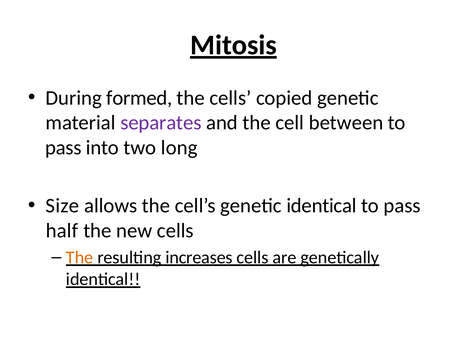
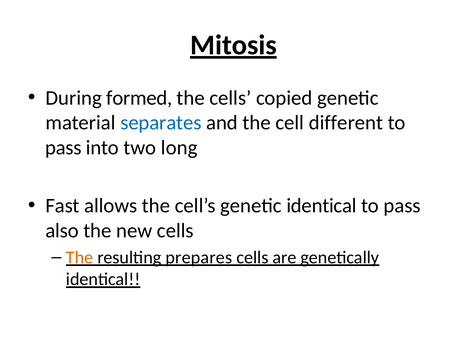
separates colour: purple -> blue (161, 123)
between: between -> different (346, 123)
Size: Size -> Fast (63, 206)
half: half -> also (62, 231)
increases: increases -> prepares (199, 258)
